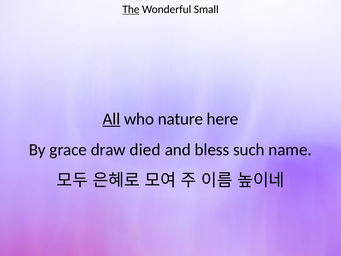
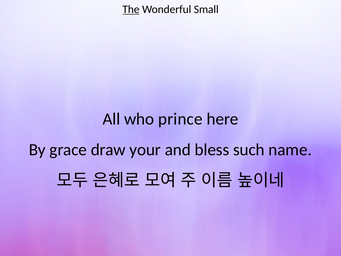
All underline: present -> none (111, 119)
nature: nature -> prince (180, 119)
died: died -> your (145, 150)
